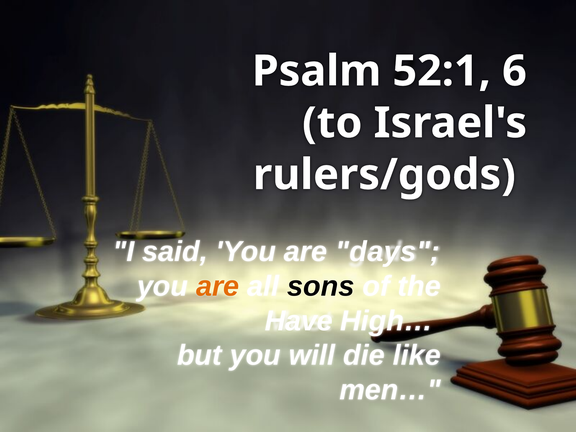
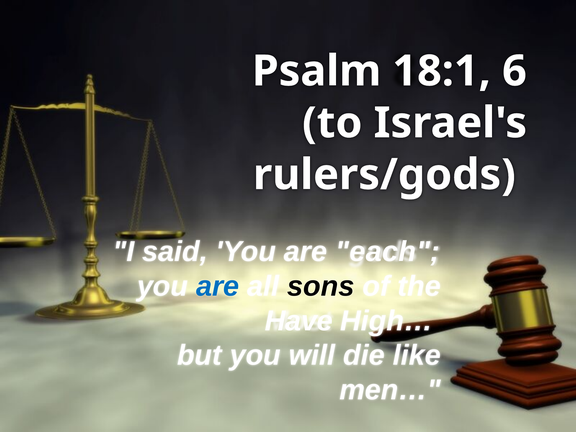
52:1: 52:1 -> 18:1 (442, 71)
days: days -> each (388, 252)
are colour: orange -> blue (218, 286)
